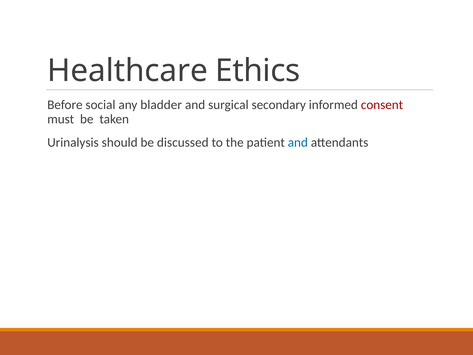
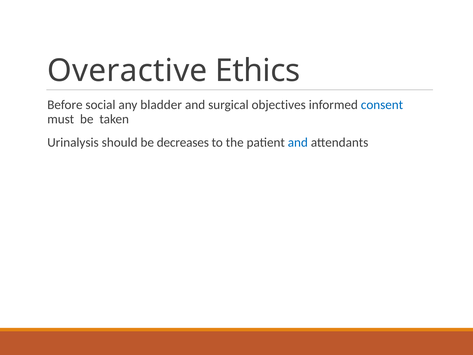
Healthcare: Healthcare -> Overactive (127, 71)
secondary: secondary -> objectives (279, 105)
consent colour: red -> blue (382, 105)
discussed: discussed -> decreases (183, 142)
